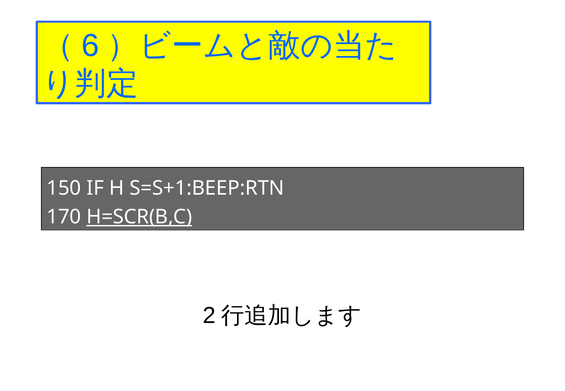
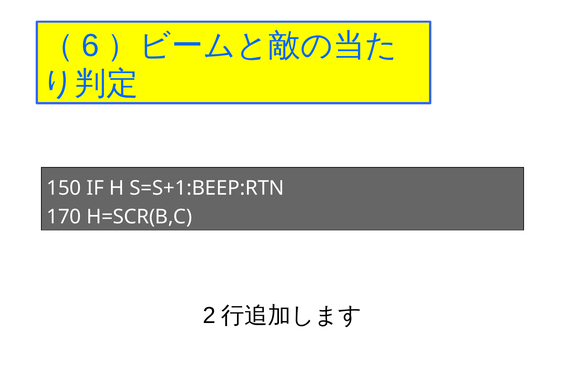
H=SCR(B,C underline: present -> none (139, 217)
